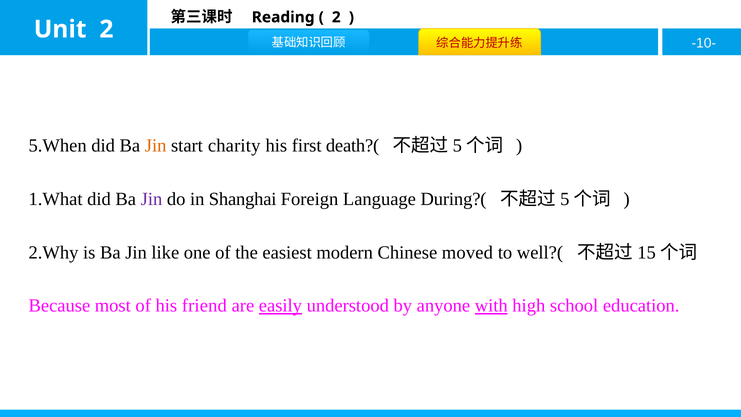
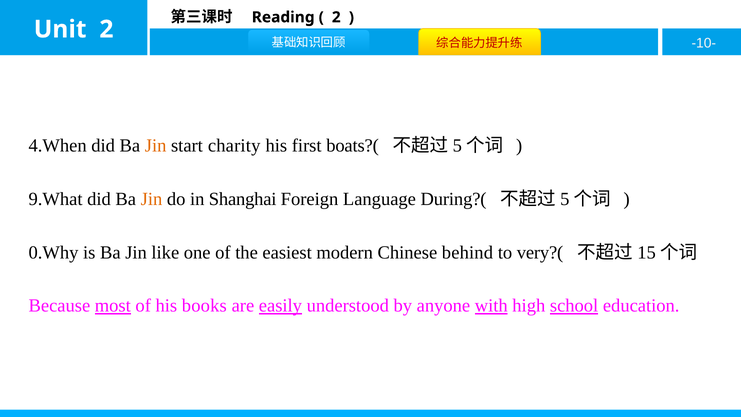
5.When: 5.When -> 4.When (58, 146)
death?(: death?( -> boats?( (353, 146)
1.What: 1.What -> 9.What (56, 199)
Jin colour: purple -> orange (151, 199)
2.Why: 2.Why -> 0.Why (54, 252)
moved: moved -> behind (467, 252)
well?(: well?( -> very?( (540, 252)
most underline: none -> present (113, 306)
friend: friend -> books (204, 306)
school underline: none -> present (574, 306)
